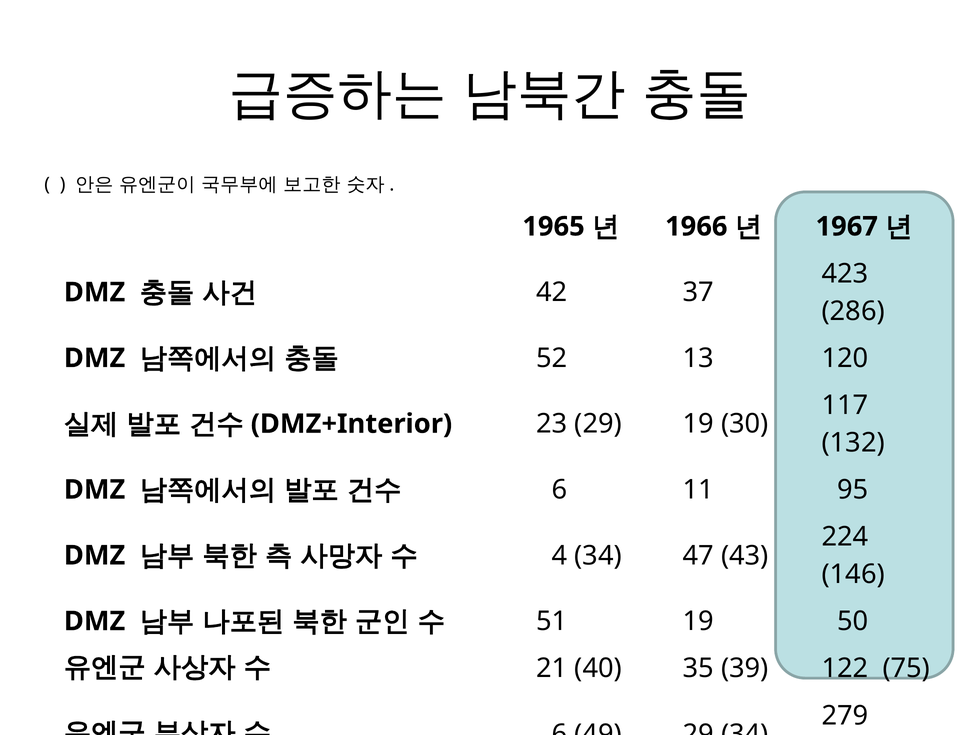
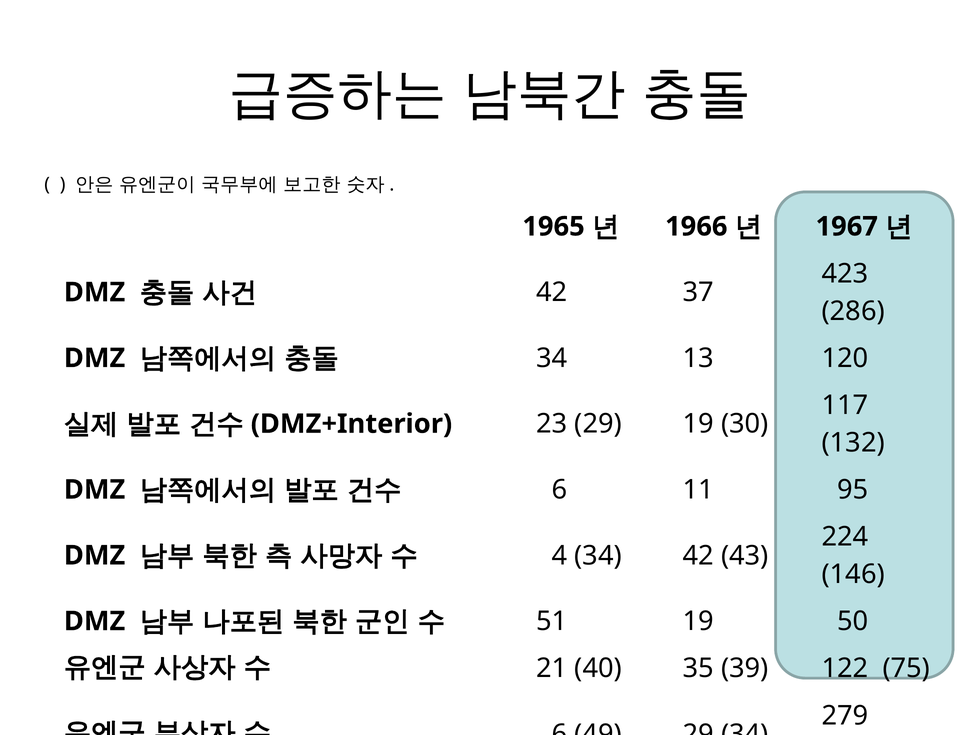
52: 52 -> 34 (552, 358)
34 47: 47 -> 42 (698, 556)
